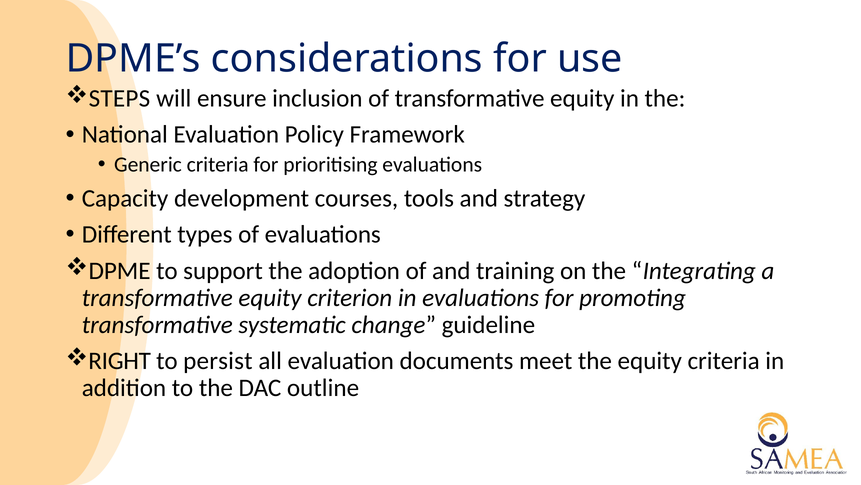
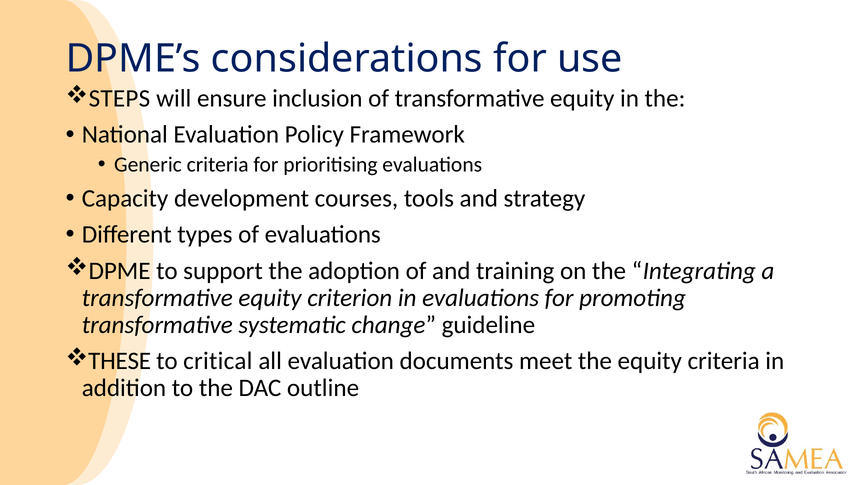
RIGHT: RIGHT -> THESE (120, 361)
persist: persist -> critical (218, 361)
